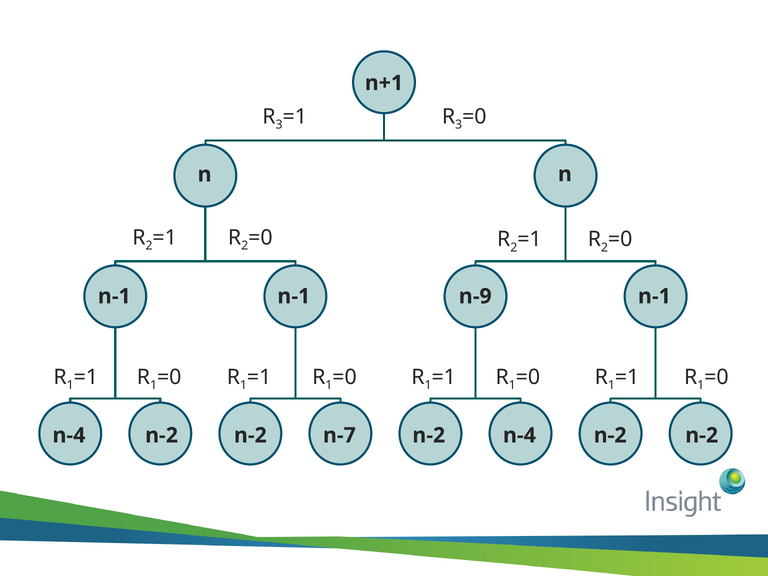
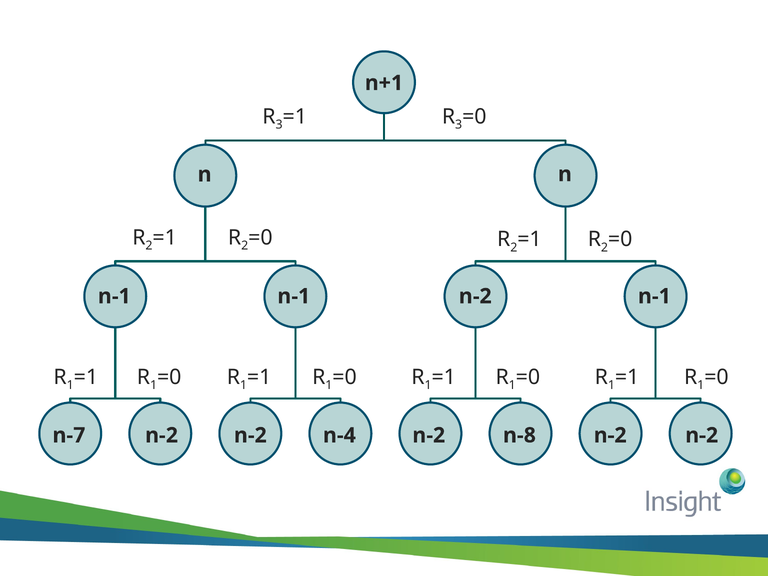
n-1 n-9: n-9 -> n-2 (475, 296)
n-4: n-4 -> n-7 (69, 435)
n-7: n-7 -> n-4 (339, 435)
n-2 n-4: n-4 -> n-8 (519, 435)
